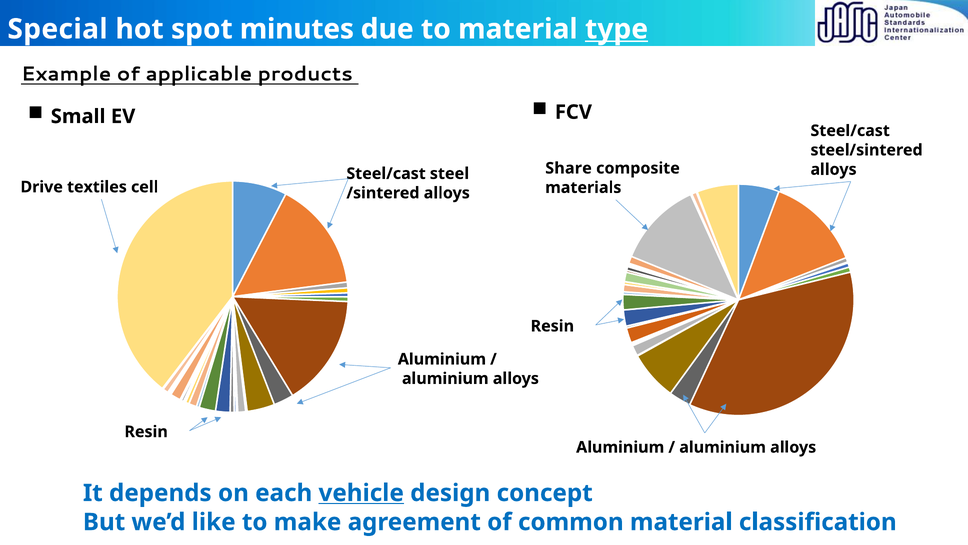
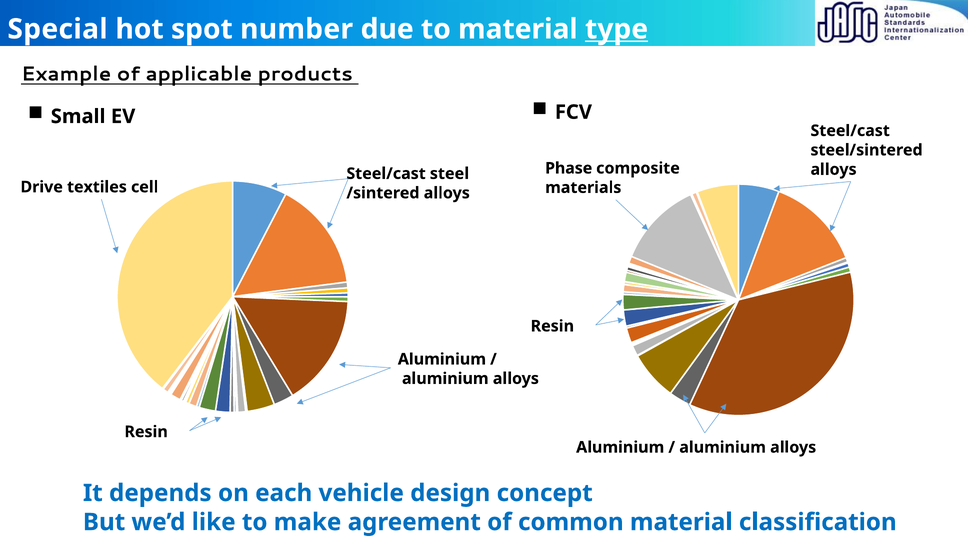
minutes: minutes -> number (297, 29)
Share: Share -> Phase (569, 168)
vehicle underline: present -> none (361, 493)
